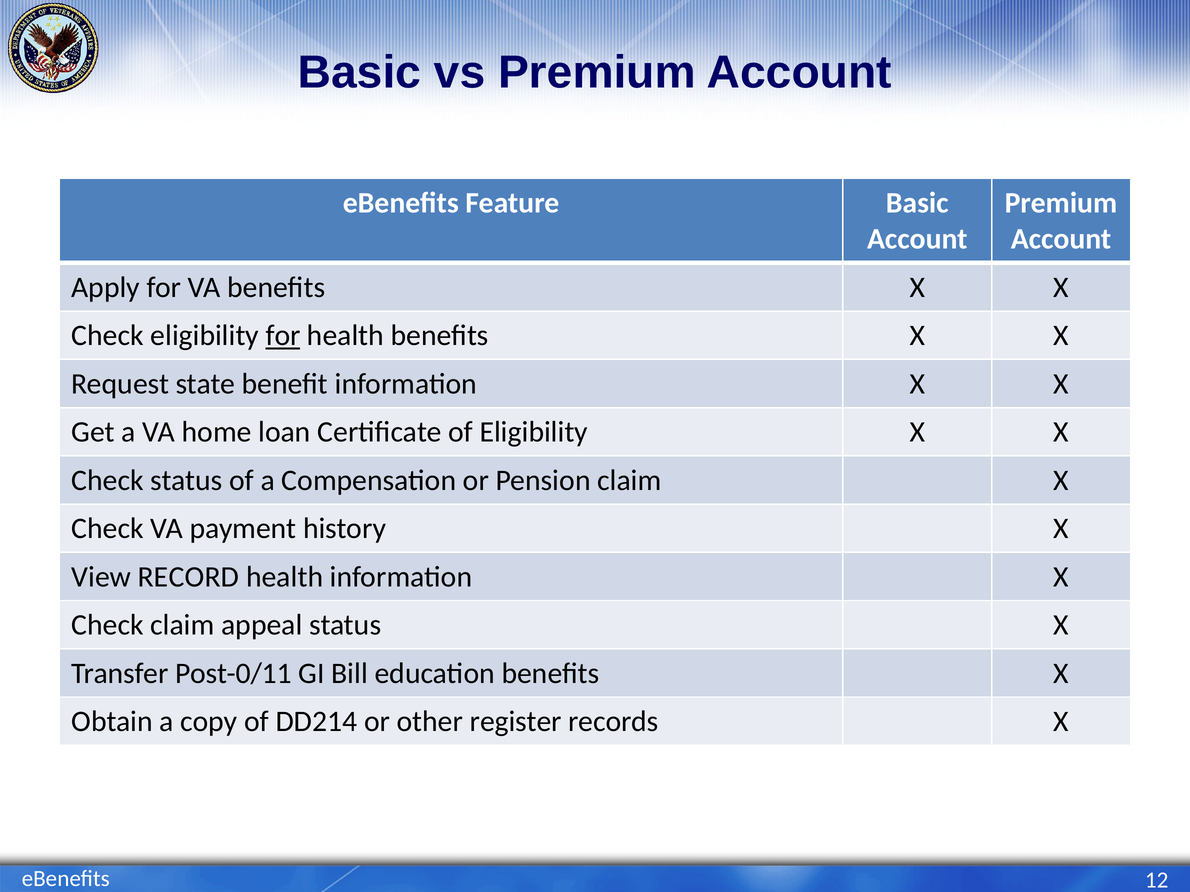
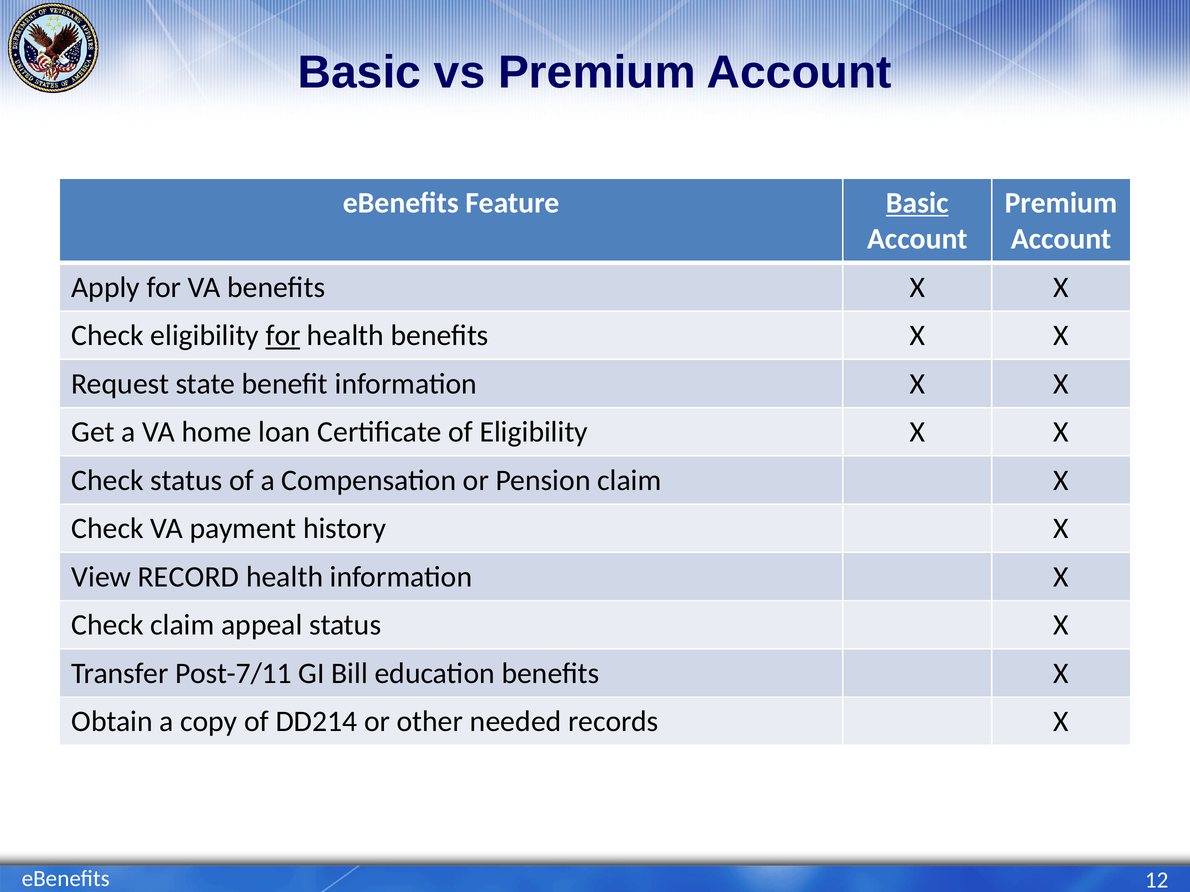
Basic underline: none -> present (917, 203)
Post-0/11: Post-0/11 -> Post-7/11 (233, 674)
register: register -> needed (516, 722)
